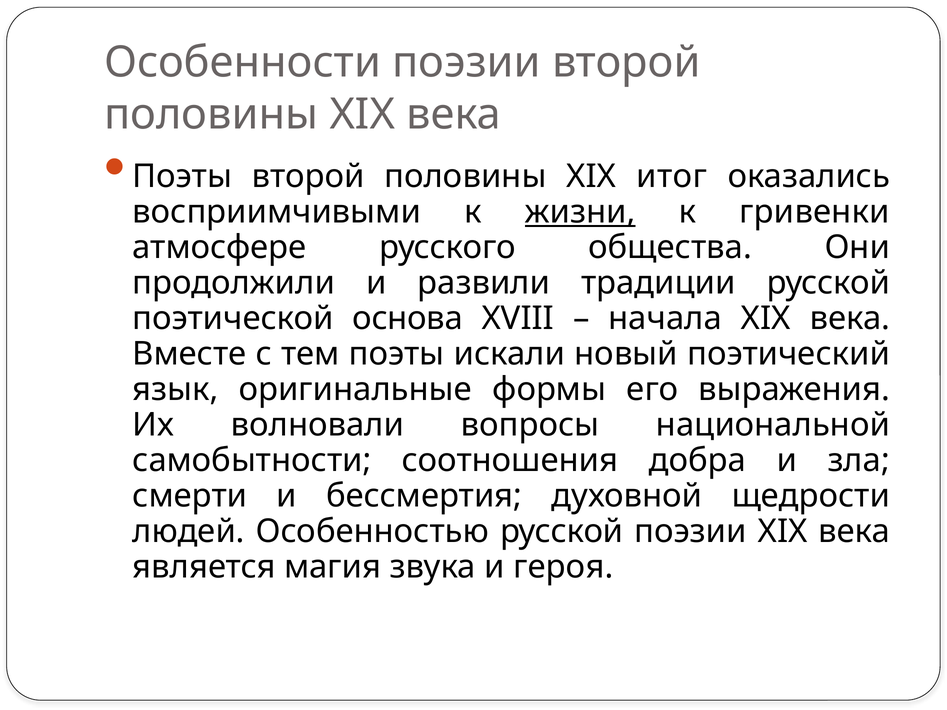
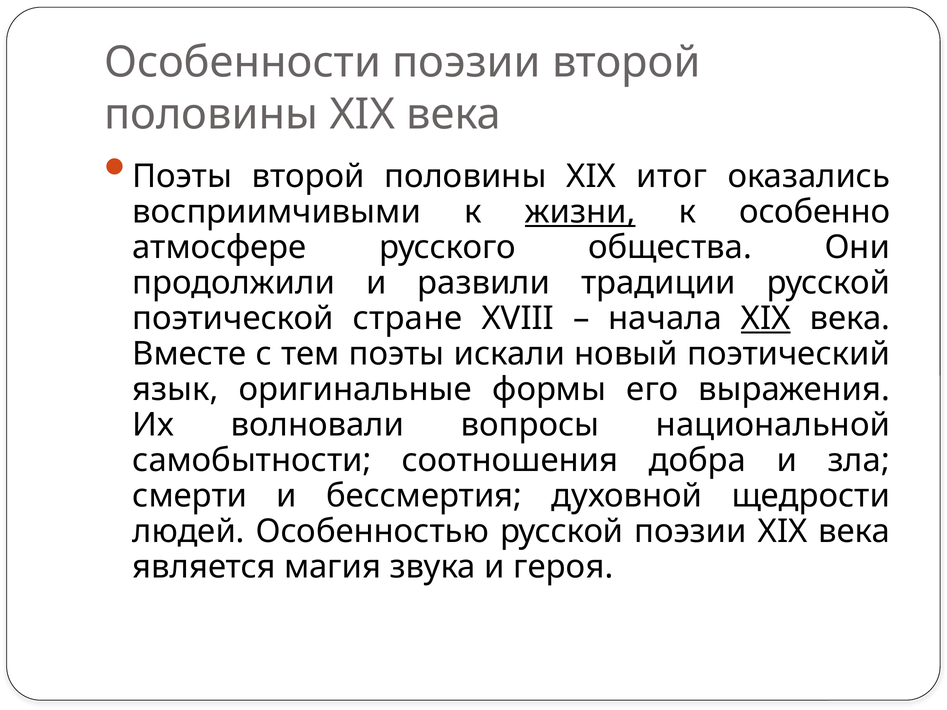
гривенки: гривенки -> особенно (815, 212)
основа: основа -> стране (407, 319)
XIX underline: none -> present (766, 319)
